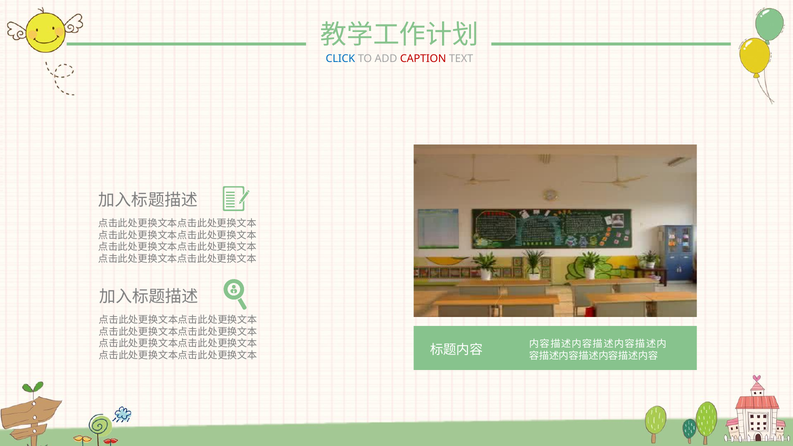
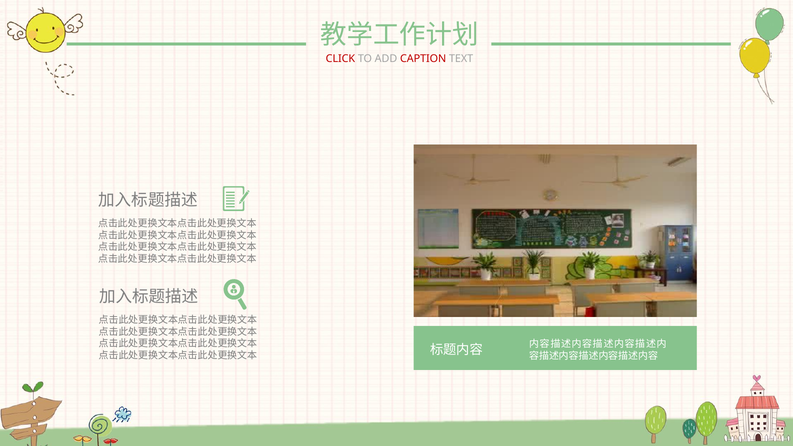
CLICK colour: blue -> red (340, 59)
